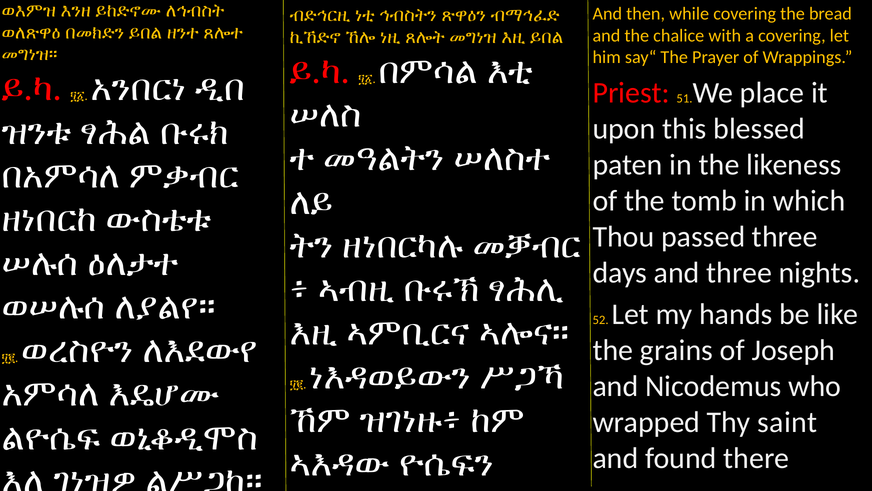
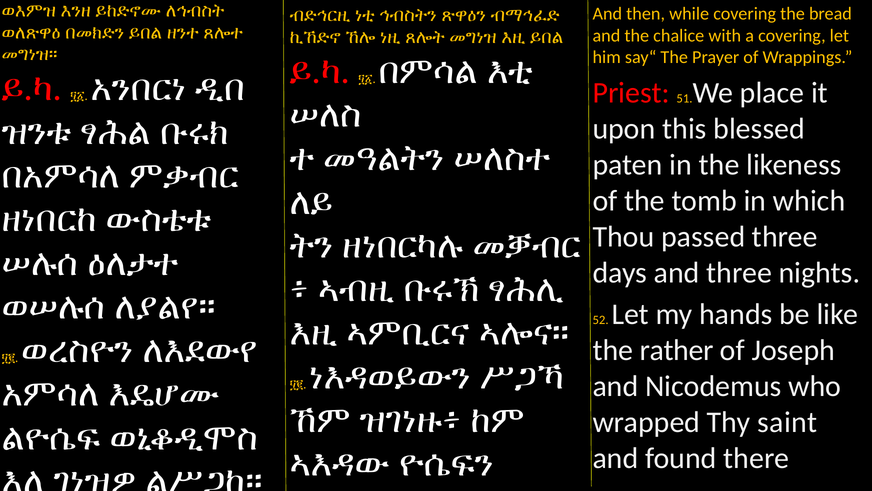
grains: grains -> rather (677, 350)
